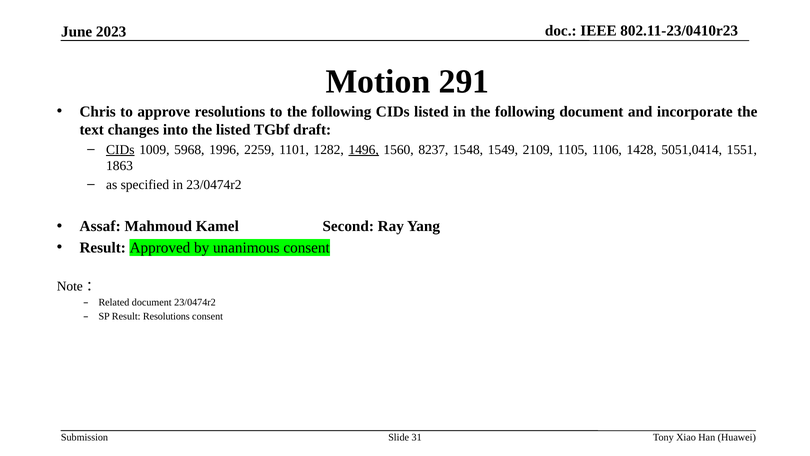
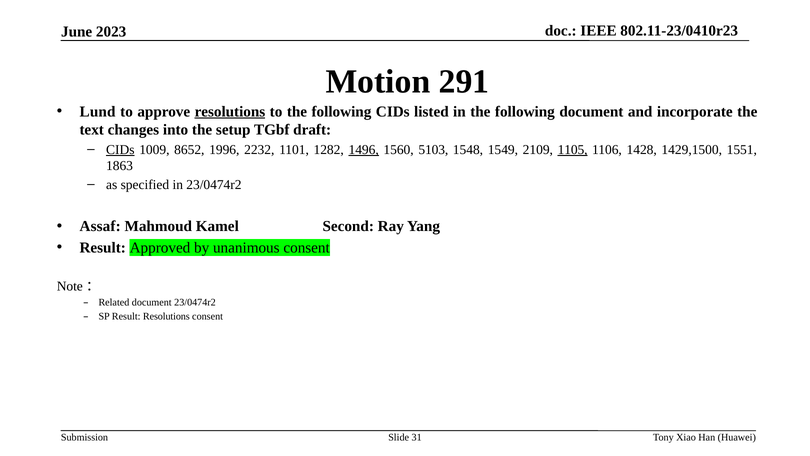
Chris: Chris -> Lund (98, 111)
resolutions underline: none -> present (230, 111)
the listed: listed -> setup (233, 130)
5968: 5968 -> 8652 (189, 149)
2259: 2259 -> 2232 (259, 149)
8237: 8237 -> 5103 (433, 149)
1105 underline: none -> present (573, 149)
5051,0414: 5051,0414 -> 1429,1500 (692, 149)
